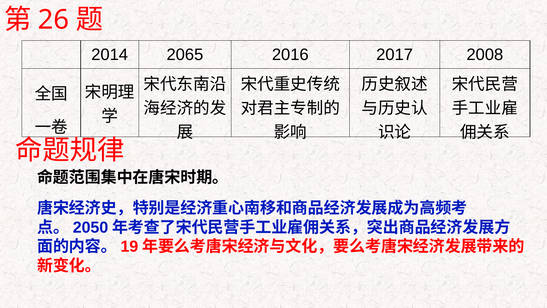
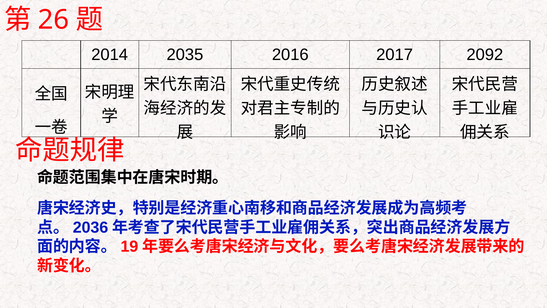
2065: 2065 -> 2035 (185, 55)
2008: 2008 -> 2092 (485, 55)
2050: 2050 -> 2036 (90, 227)
